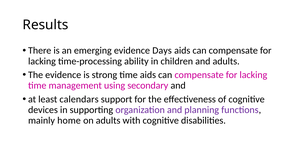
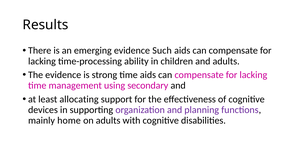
Days: Days -> Such (162, 51)
calendars: calendars -> allocating (79, 100)
